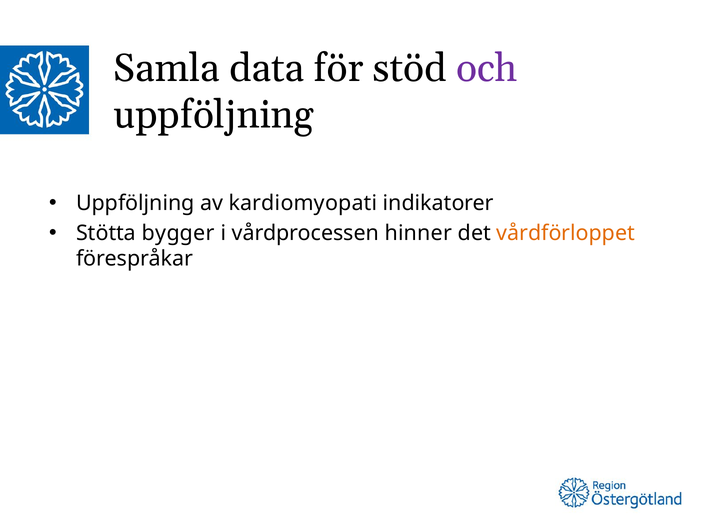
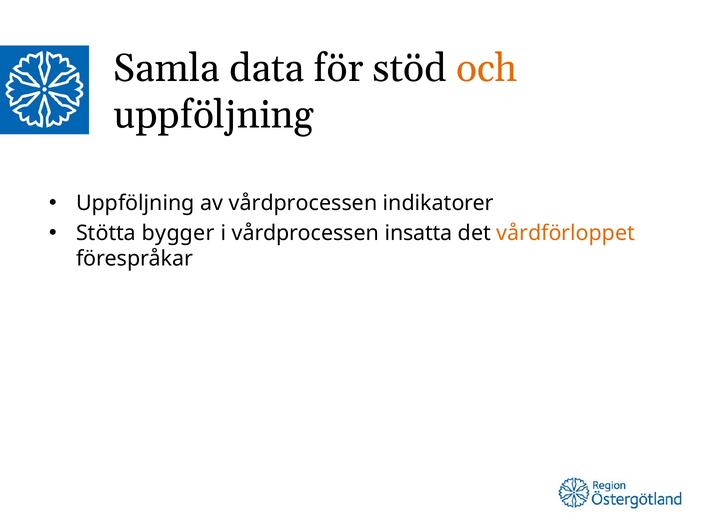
och colour: purple -> orange (487, 68)
av kardiomyopati: kardiomyopati -> vårdprocessen (303, 203)
hinner: hinner -> insatta (419, 233)
